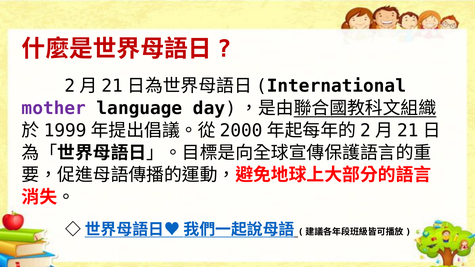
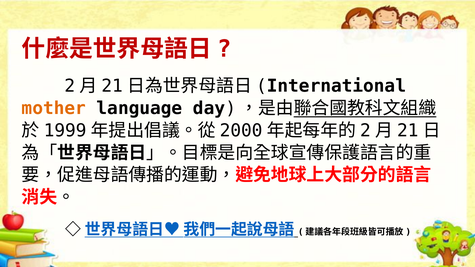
mother colour: purple -> orange (54, 108)
